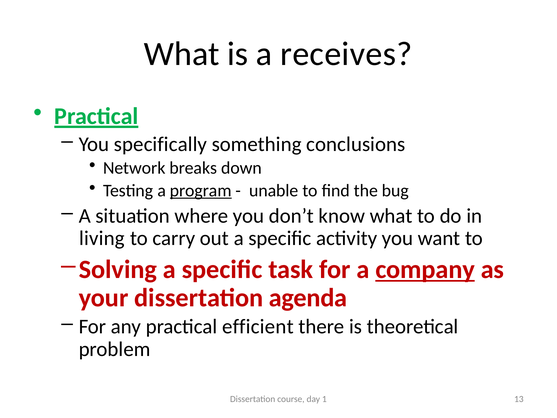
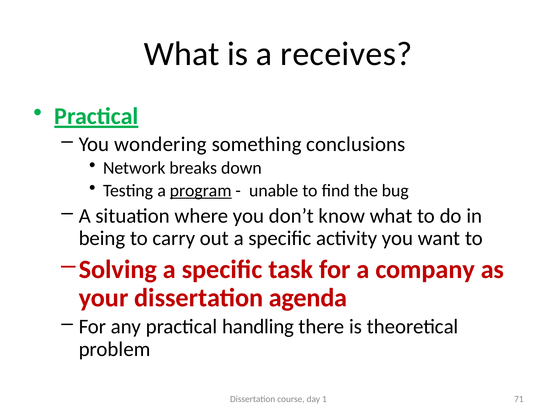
specifically: specifically -> wondering (160, 144)
living: living -> being (102, 238)
company underline: present -> none (425, 269)
efficient: efficient -> handling (258, 326)
13: 13 -> 71 (519, 399)
